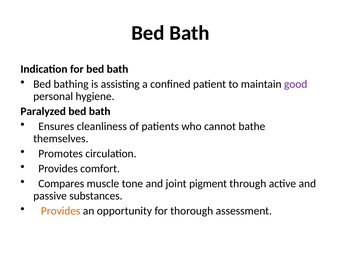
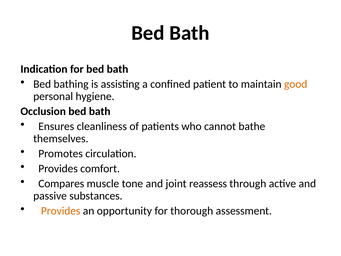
good colour: purple -> orange (296, 84)
Paralyzed: Paralyzed -> Occlusion (43, 111)
pigment: pigment -> reassess (208, 184)
